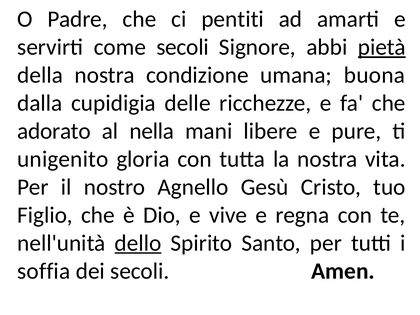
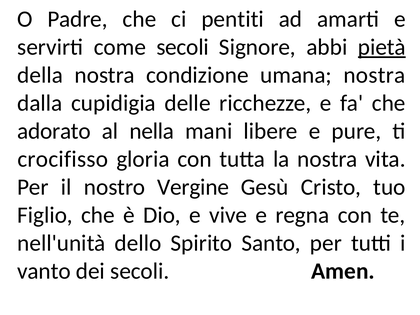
umana buona: buona -> nostra (374, 75)
unigenito: unigenito -> crocifisso (63, 159)
Agnello: Agnello -> Vergine (193, 187)
dello underline: present -> none (138, 243)
soffia: soffia -> vanto (44, 271)
